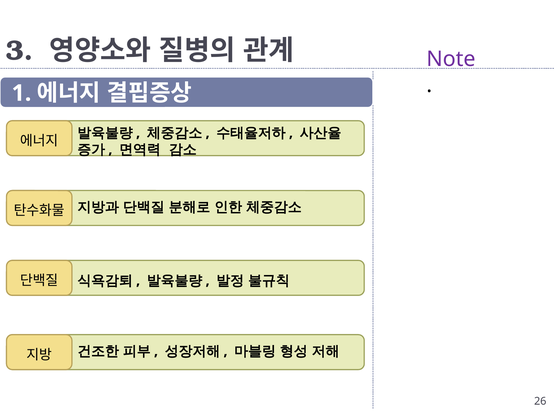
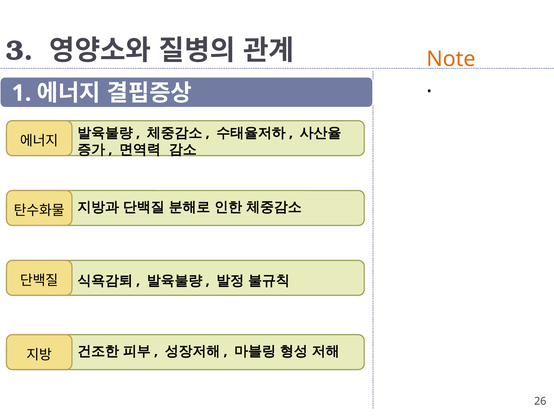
Note colour: purple -> orange (451, 59)
